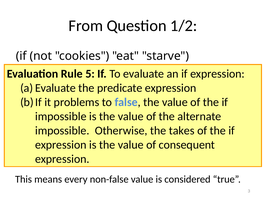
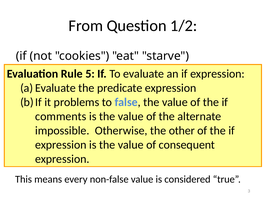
impossible: impossible -> comments (61, 116)
takes: takes -> other (182, 130)
